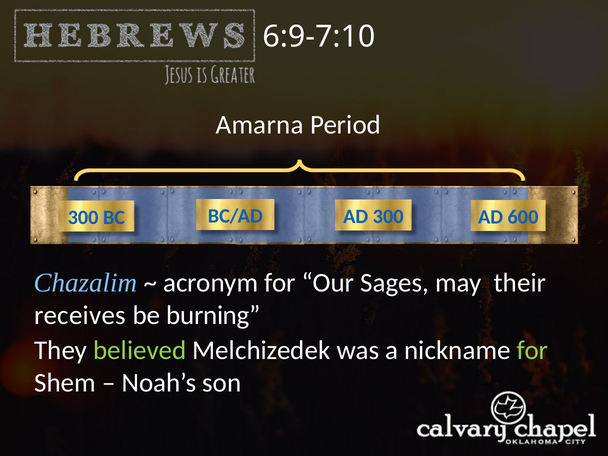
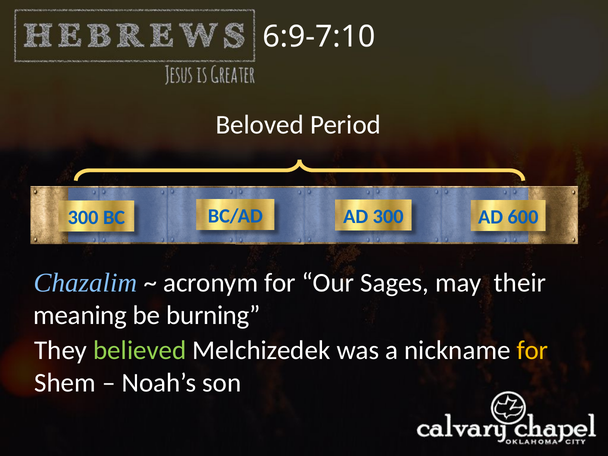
Amarna: Amarna -> Beloved (260, 125)
receives: receives -> meaning (80, 315)
for colour: light green -> yellow (532, 351)
